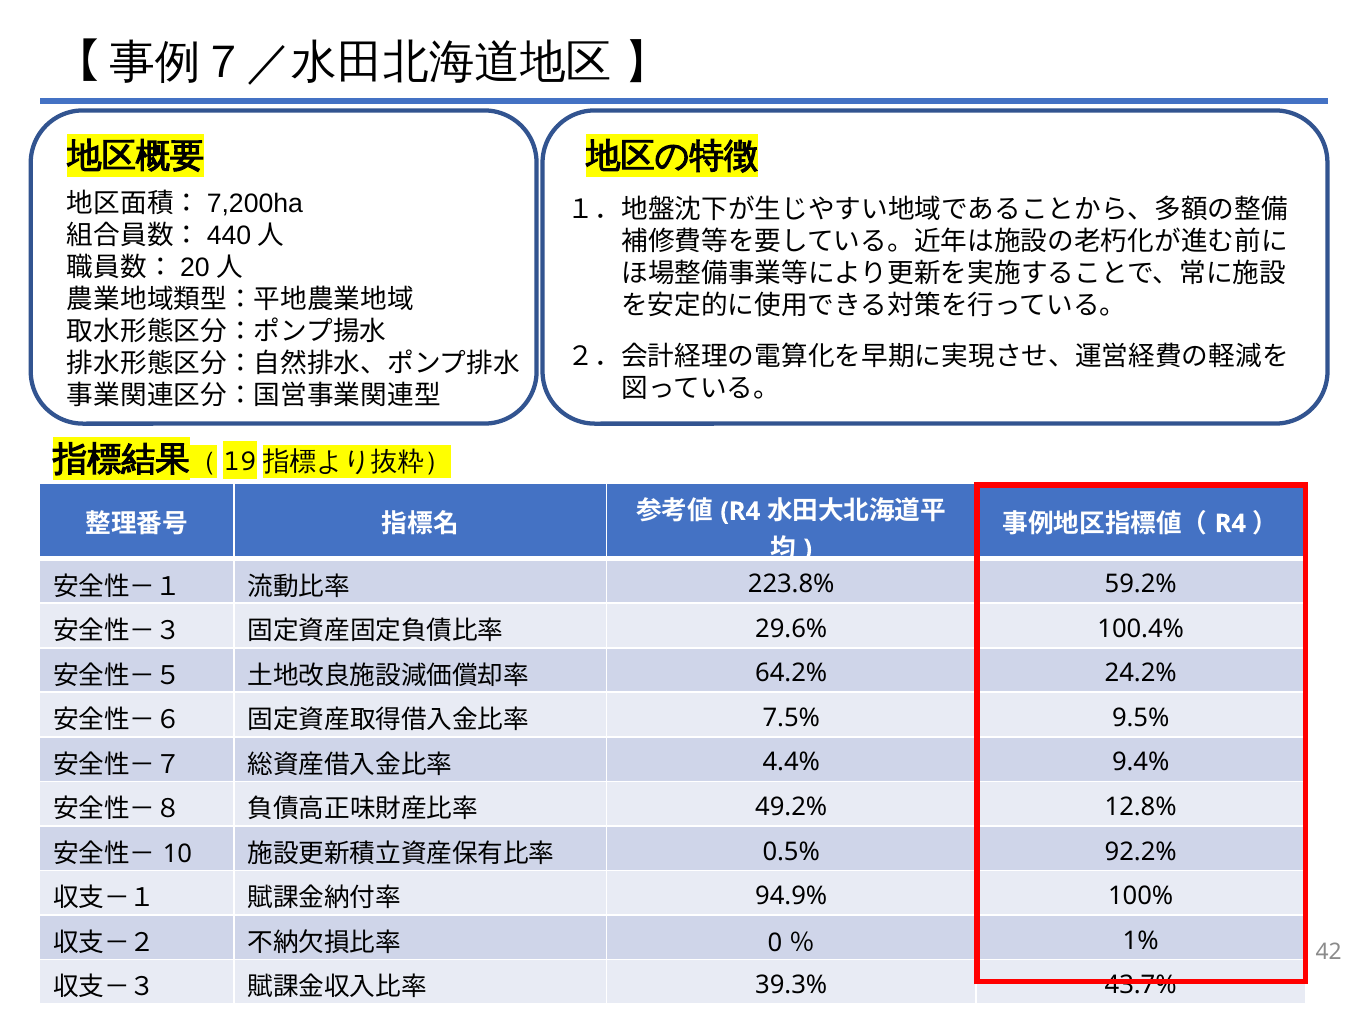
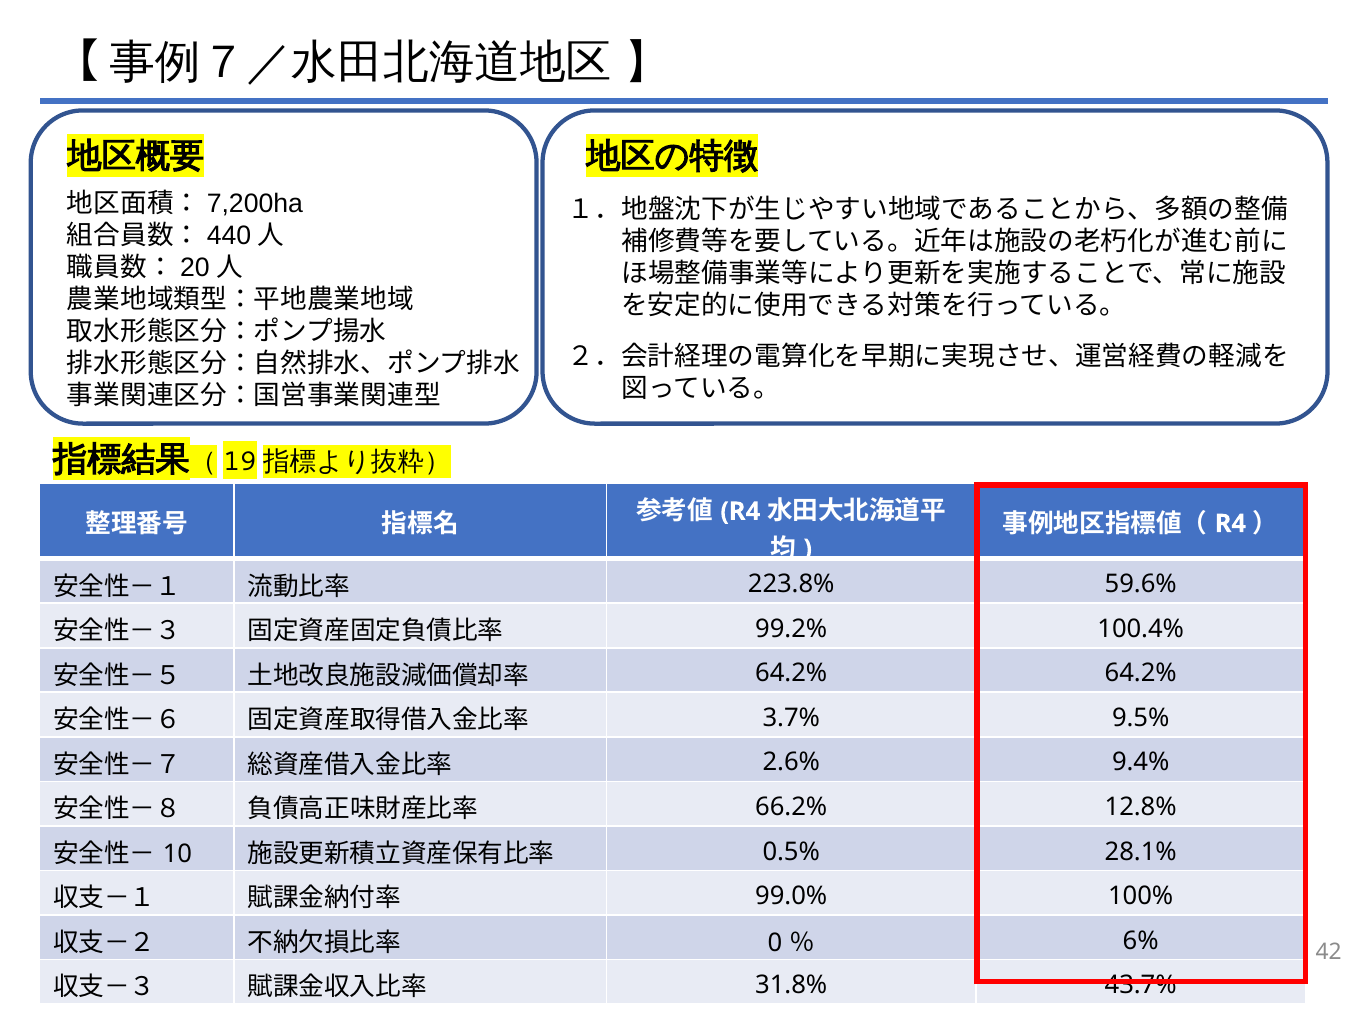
59.2%: 59.2% -> 59.6% (1141, 584)
29.6%: 29.6% -> 99.2% (791, 629)
64.2% 24.2%: 24.2% -> 64.2% (1141, 673)
7.5%: 7.5% -> 3.7% (791, 718)
4.4%: 4.4% -> 2.6% (791, 762)
49.2%: 49.2% -> 66.2% (791, 807)
92.2%: 92.2% -> 28.1% (1141, 851)
94.9%: 94.9% -> 99.0% (791, 896)
1%: 1% -> 6% (1141, 940)
39.3%: 39.3% -> 31.8% (791, 985)
